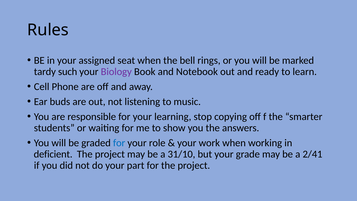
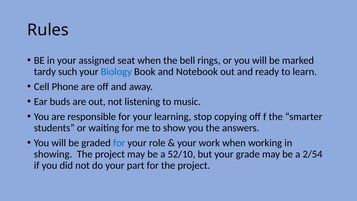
Biology colour: purple -> blue (116, 72)
deficient: deficient -> showing (53, 154)
31/10: 31/10 -> 52/10 (181, 154)
2/41: 2/41 -> 2/54 (313, 154)
